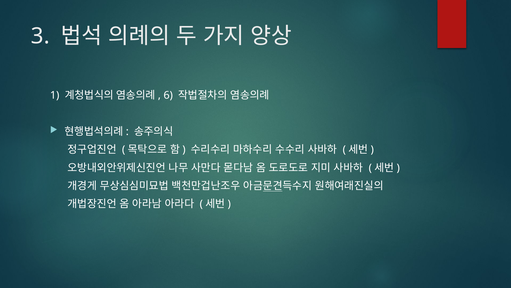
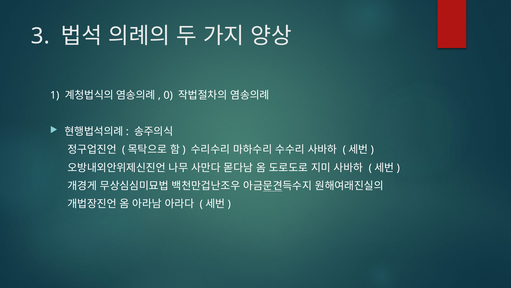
6: 6 -> 0 (168, 95)
